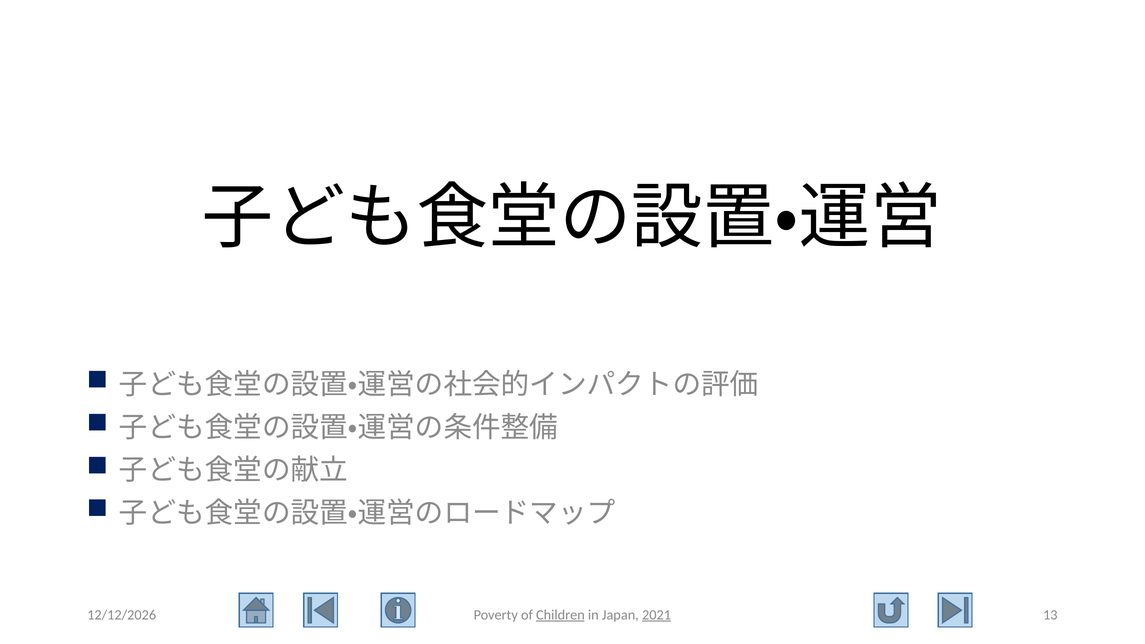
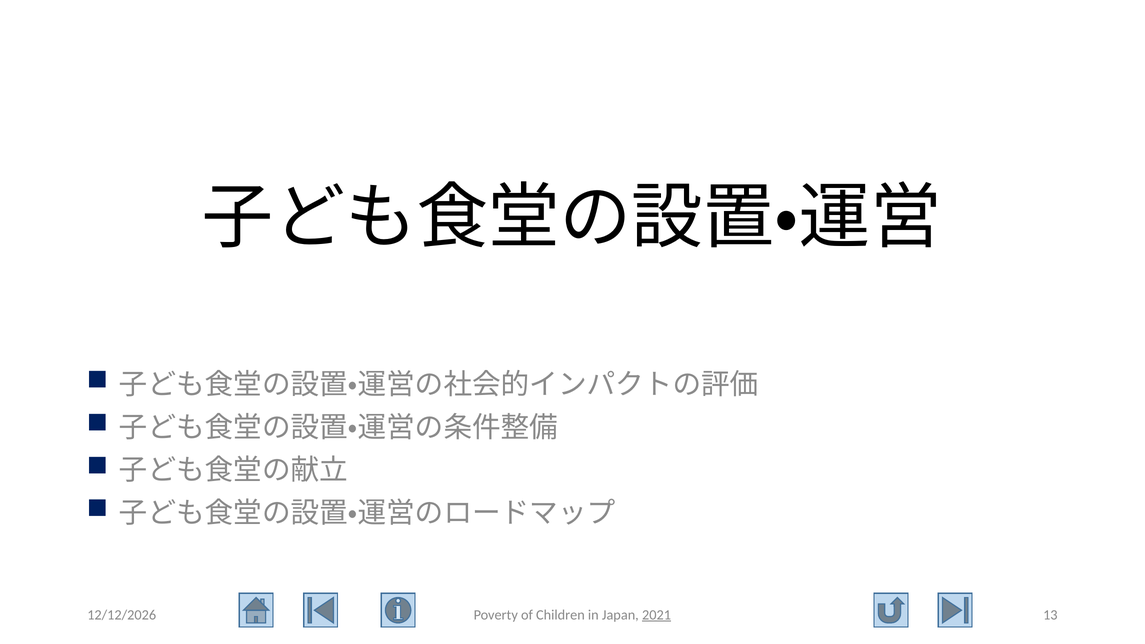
Children underline: present -> none (560, 615)
